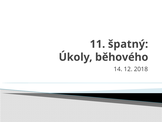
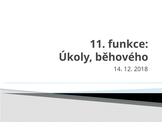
špatný: špatný -> funkce (128, 44)
